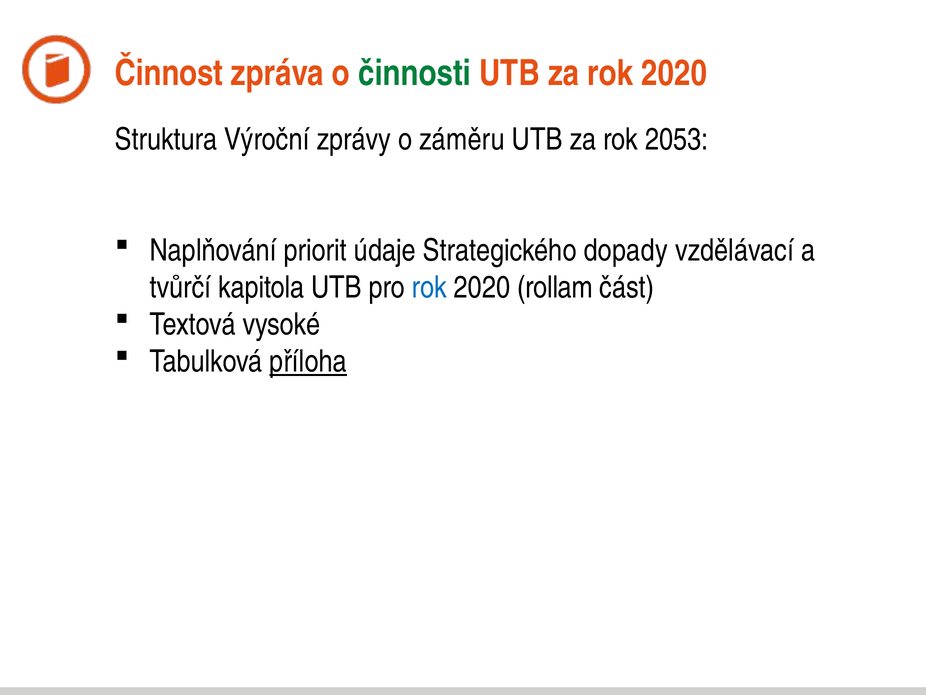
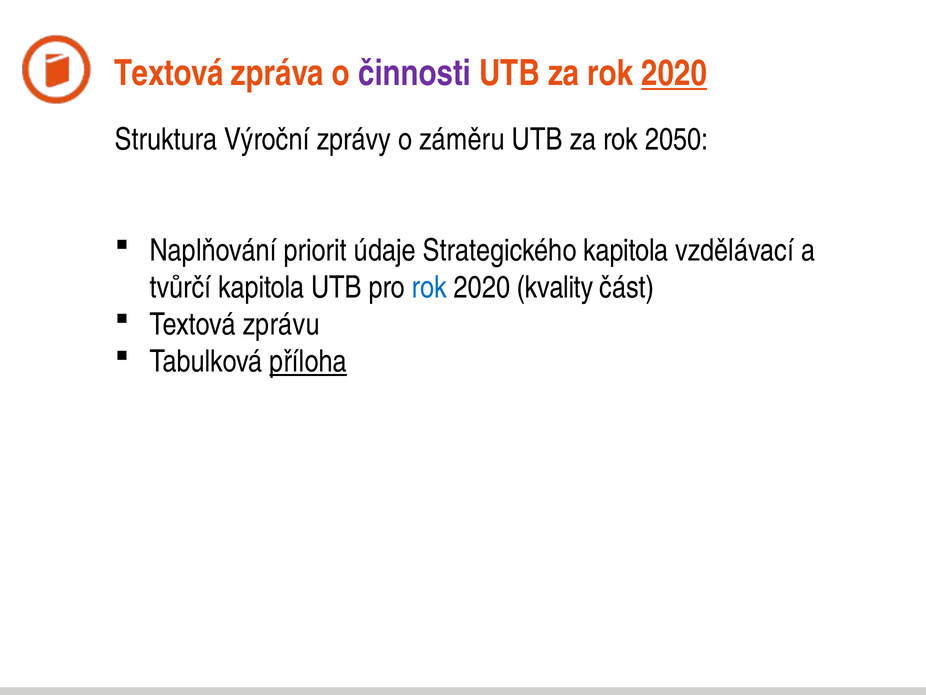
Činnost: Činnost -> Textová (169, 73)
činnosti colour: green -> purple (415, 73)
2020 underline: none -> present (674, 73)
2053: 2053 -> 2050 (677, 139)
Strategického dopady: dopady -> kapitola (626, 250)
rollam: rollam -> kvality (555, 287)
vysoké: vysoké -> zprávu (281, 324)
